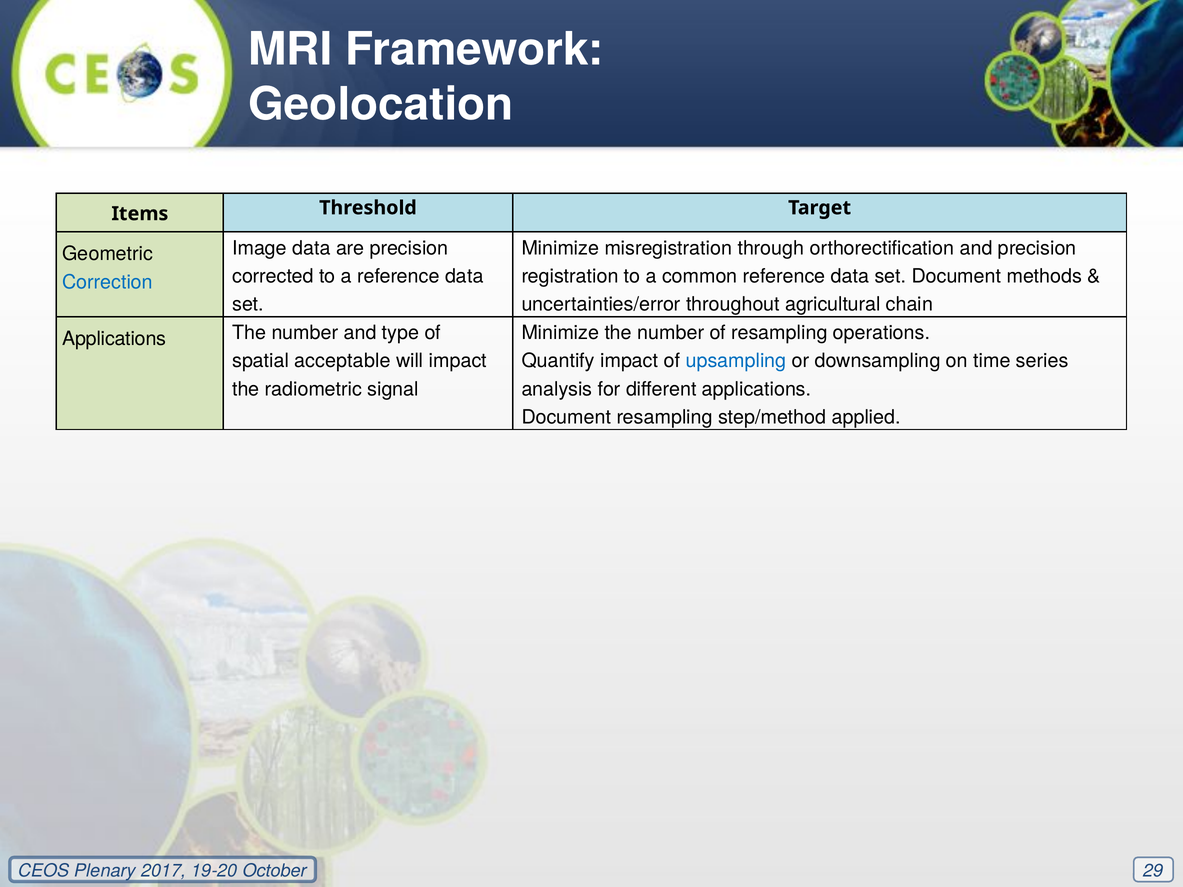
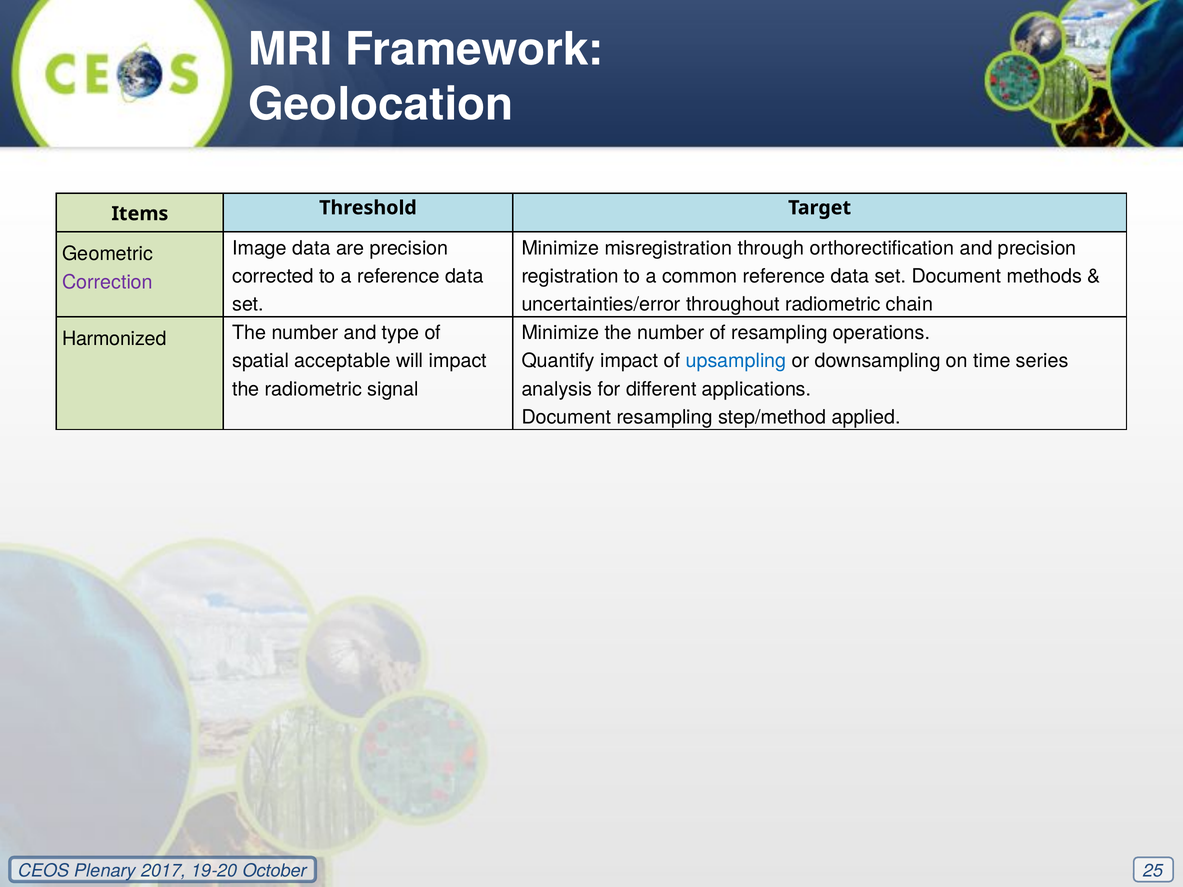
Correction colour: blue -> purple (108, 282)
throughout agricultural: agricultural -> radiometric (833, 305)
Applications: Applications -> Harmonized (114, 339)
29: 29 -> 25 (1153, 871)
